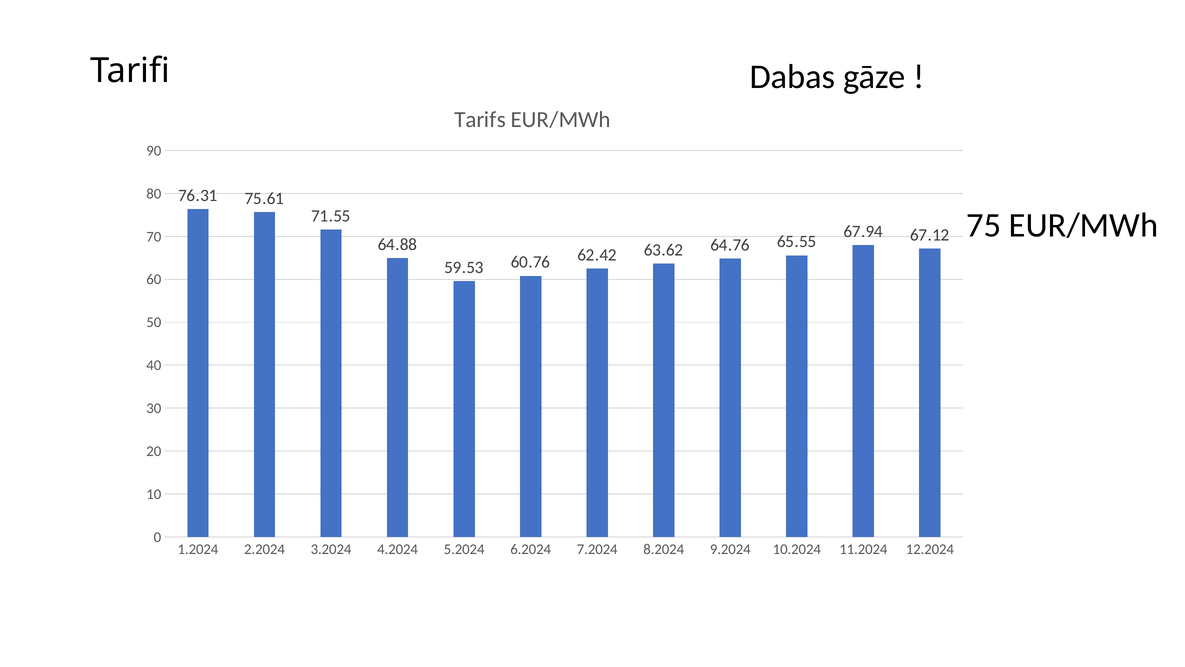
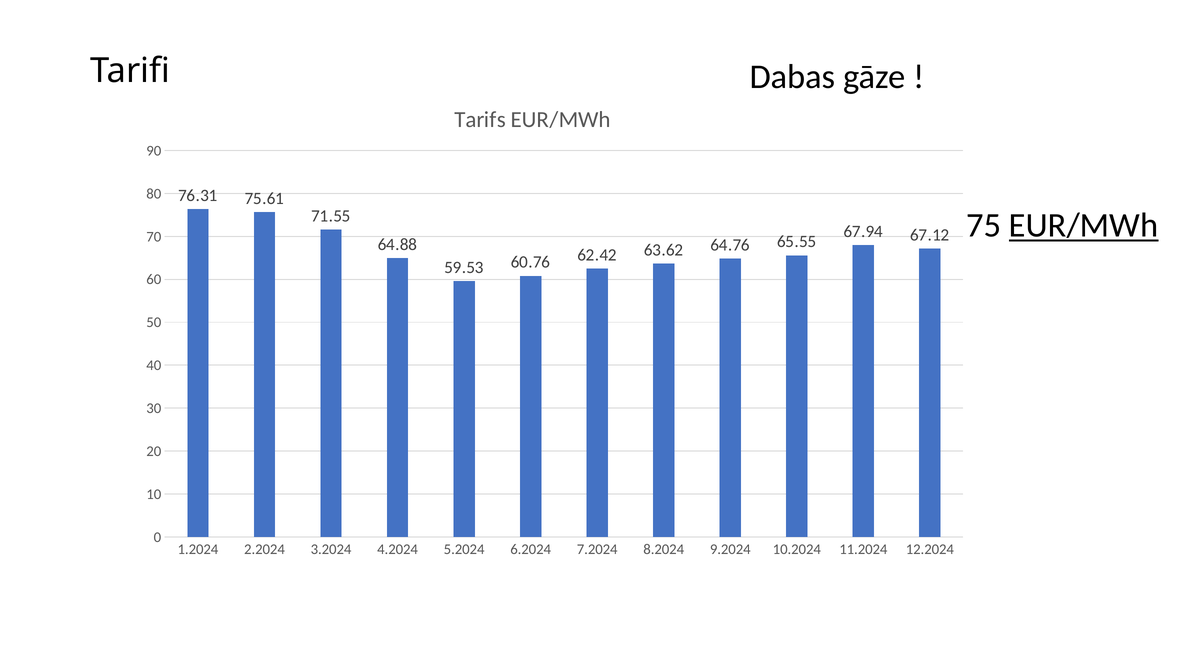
EUR/MWh underline: none -> present (1084, 225)
